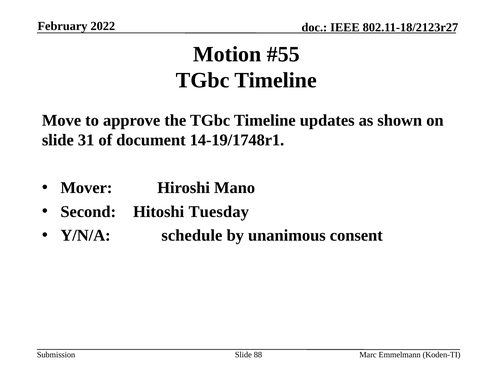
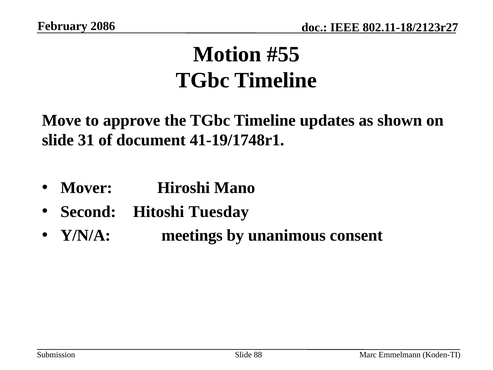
2022: 2022 -> 2086 (103, 26)
14-19/1748r1: 14-19/1748r1 -> 41-19/1748r1 (237, 140)
schedule: schedule -> meetings (192, 235)
